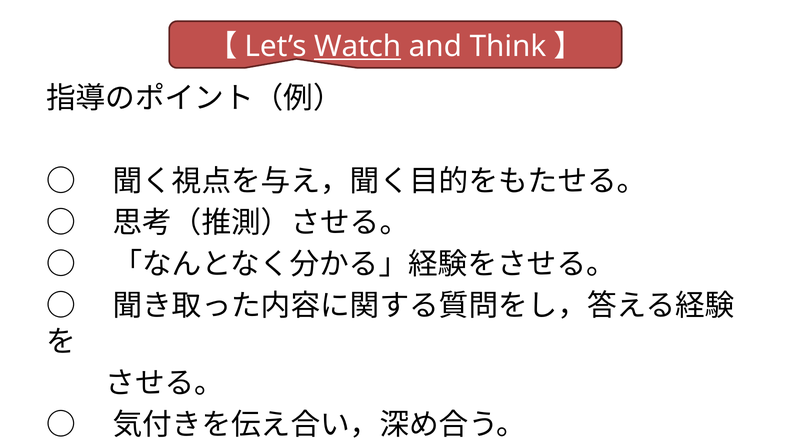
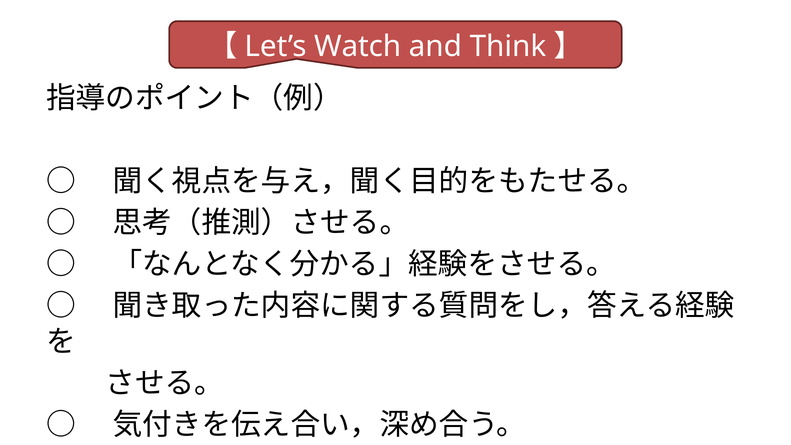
Watch underline: present -> none (358, 47)
